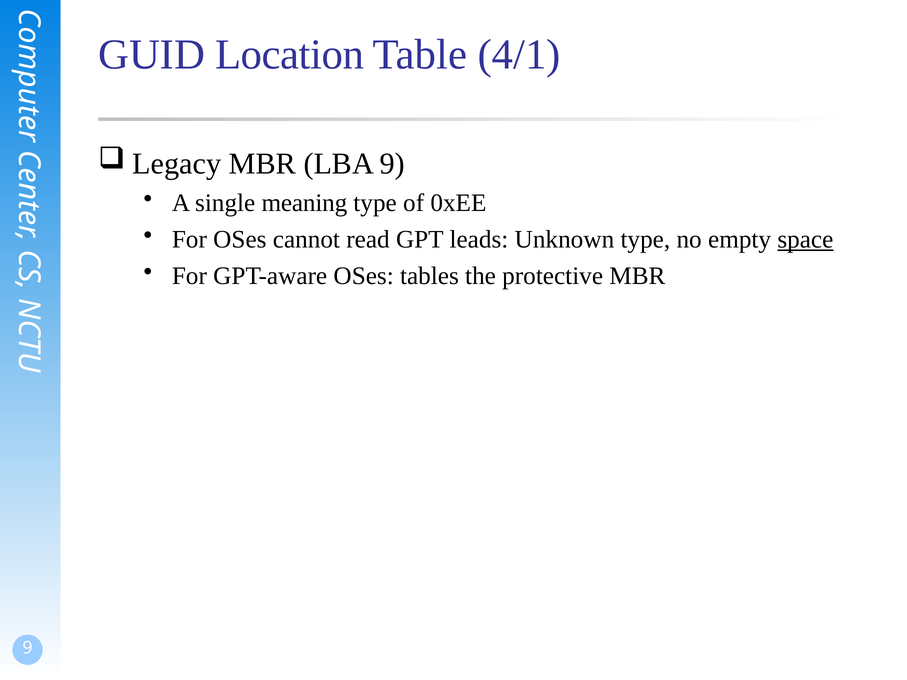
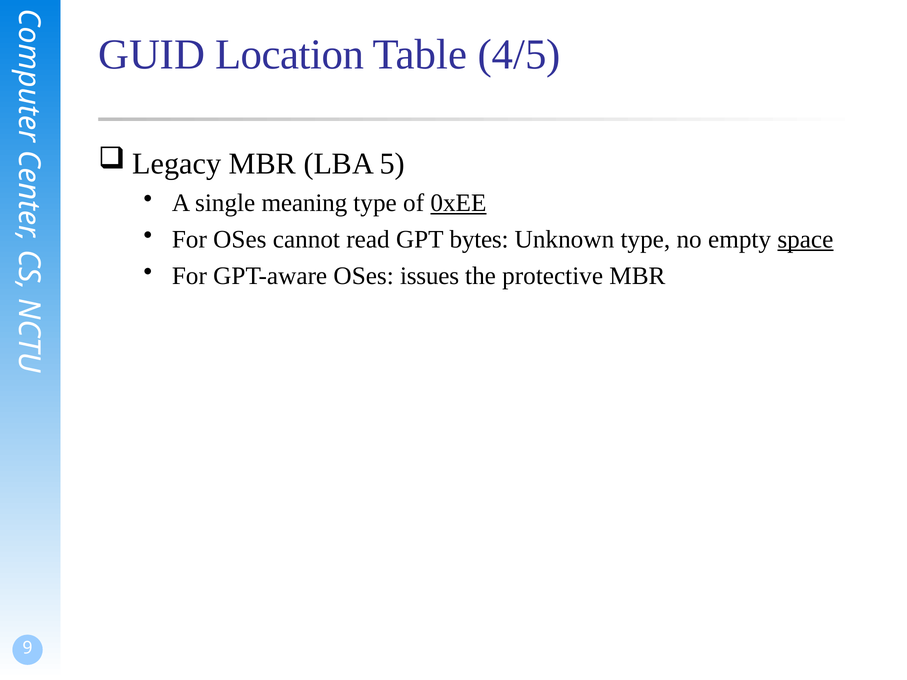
4/1: 4/1 -> 4/5 (519, 55)
LBA 9: 9 -> 5 (392, 164)
0xEE underline: none -> present (458, 203)
leads: leads -> bytes (479, 240)
tables: tables -> issues (430, 276)
